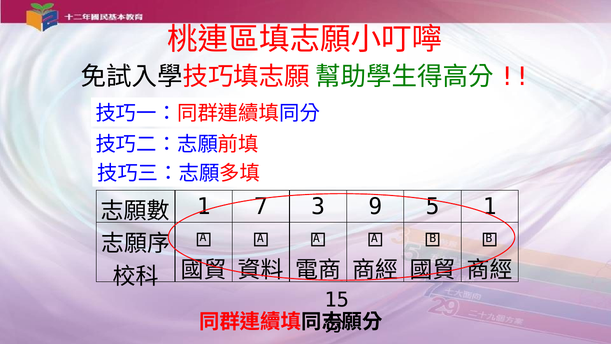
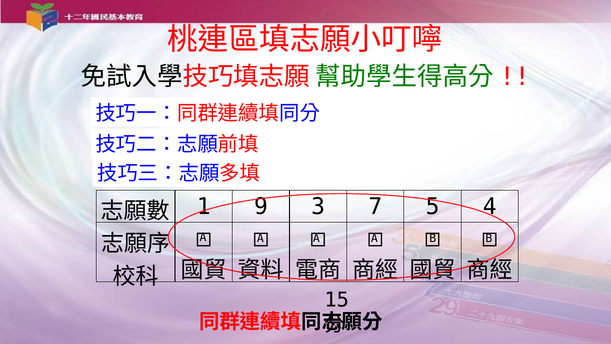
7: 7 -> 9 (261, 206)
9: 9 -> 7 (375, 206)
5 1: 1 -> 4 (490, 206)
